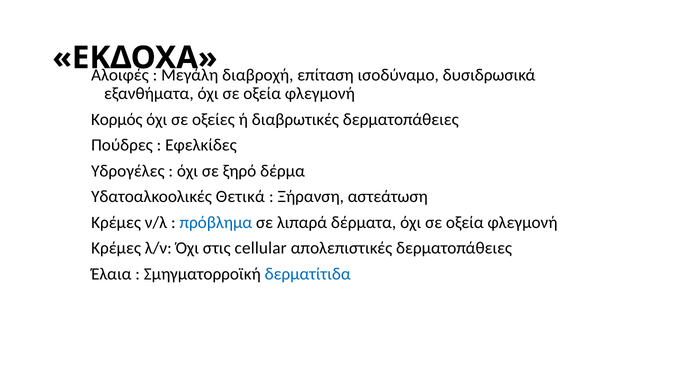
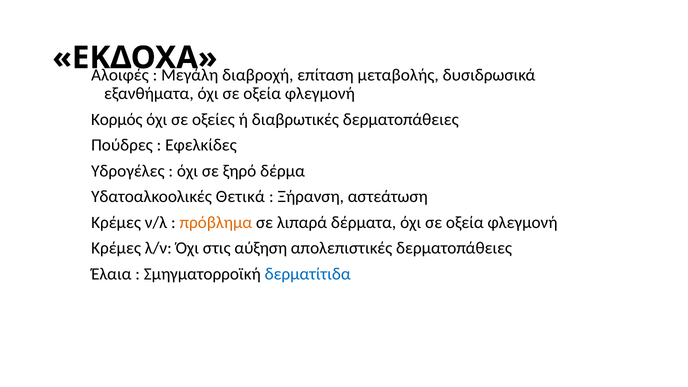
ισοδύναμο: ισοδύναμο -> μεταβολής (398, 75)
πρόβλημα colour: blue -> orange (216, 222)
cellular: cellular -> αύξηση (261, 248)
